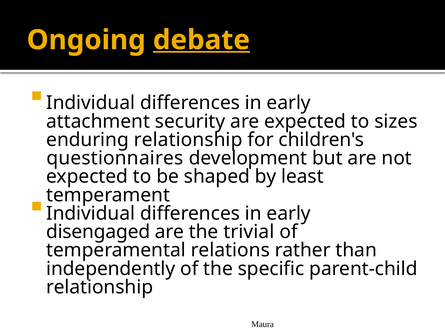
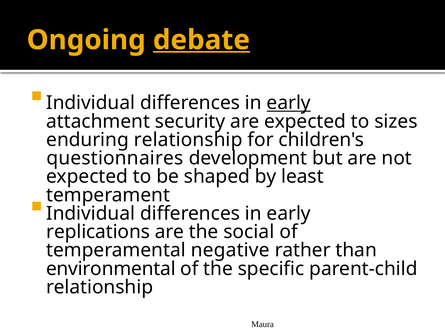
early underline: none -> present (289, 103)
disengaged: disengaged -> replications (98, 232)
trivial: trivial -> social (249, 232)
relations: relations -> negative (230, 250)
independently: independently -> environmental (111, 268)
